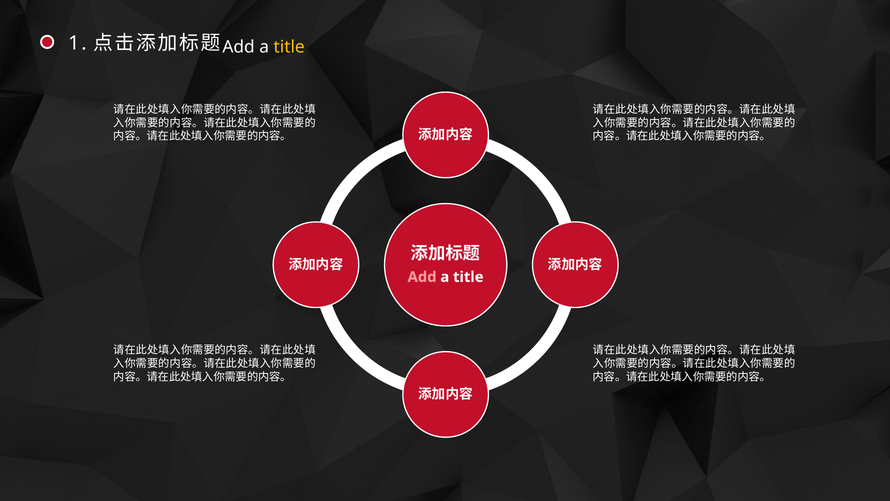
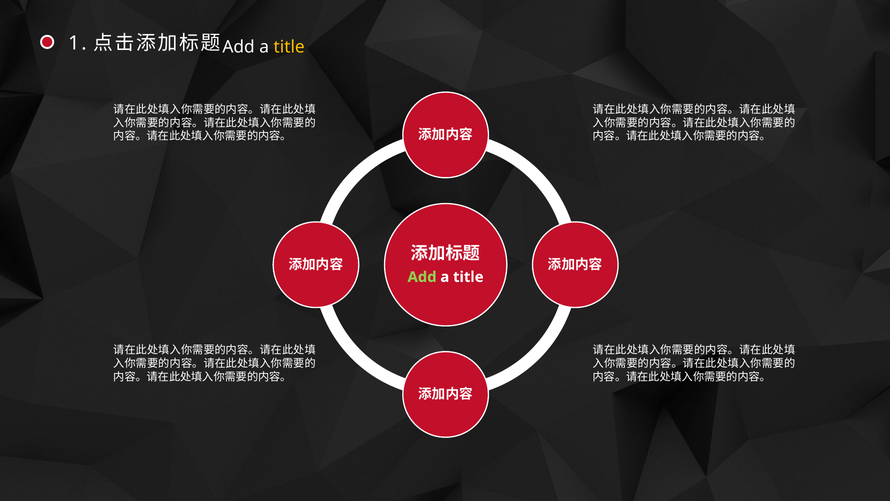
Add colour: pink -> light green (422, 277)
